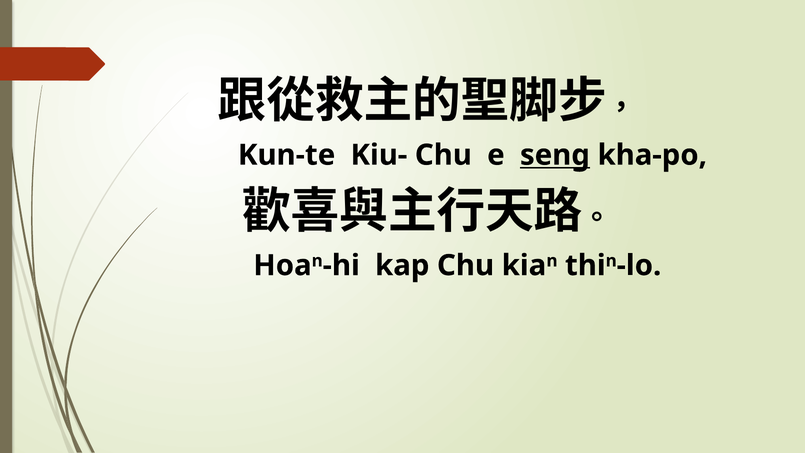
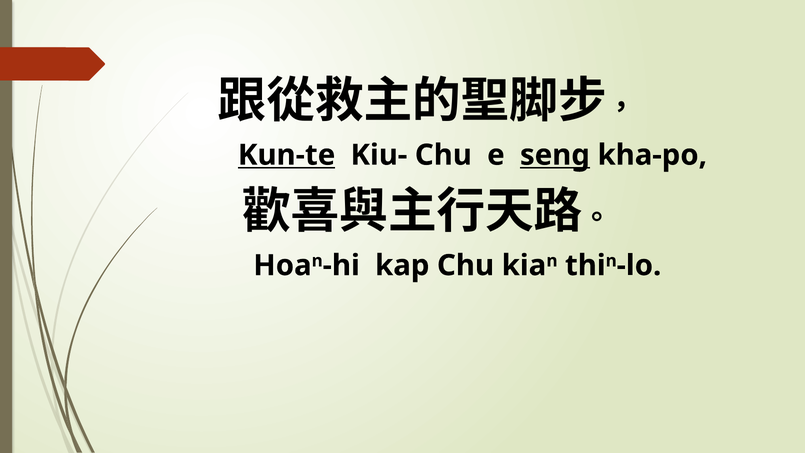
Kun-te underline: none -> present (287, 155)
